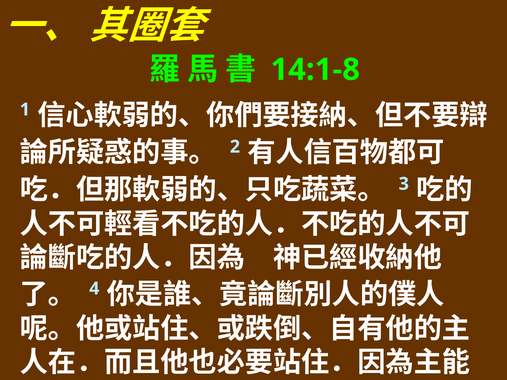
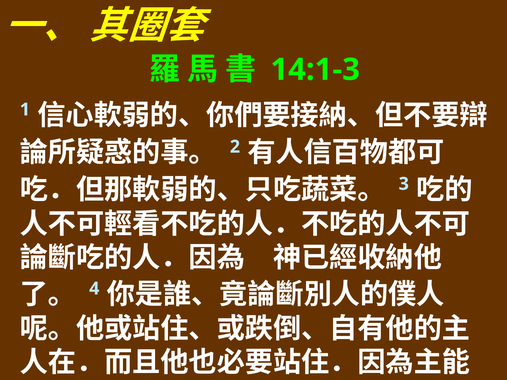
14:1-8: 14:1-8 -> 14:1-3 (315, 70)
